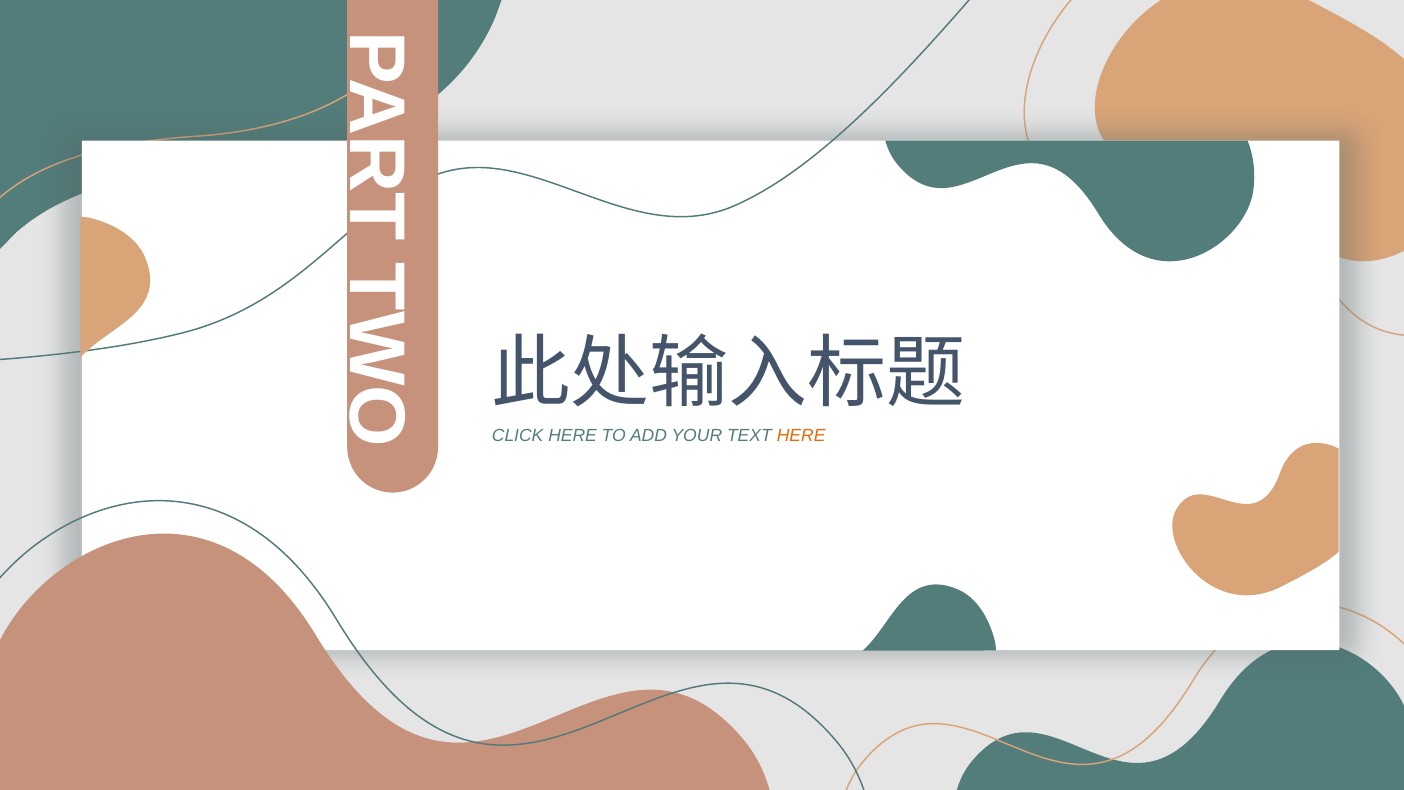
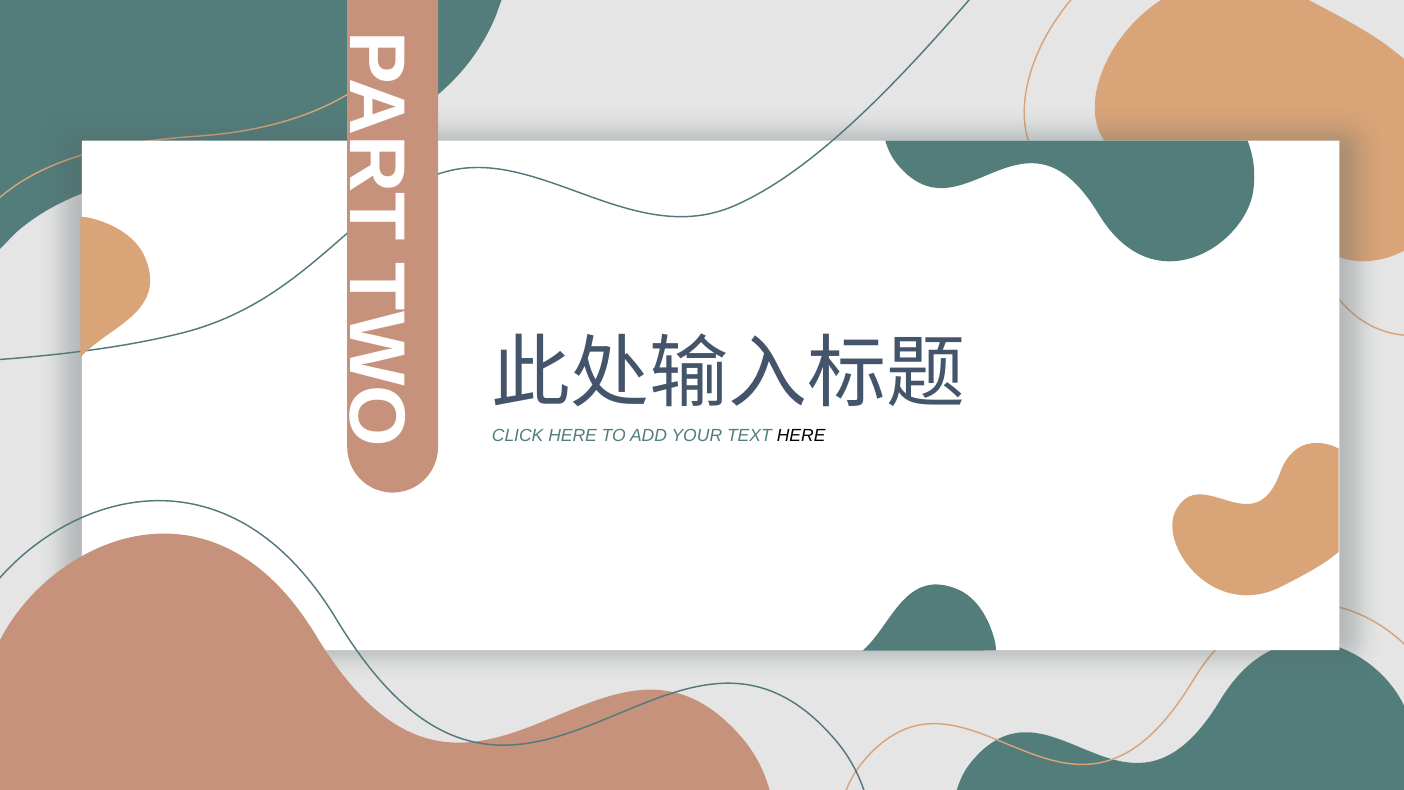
HERE colour: orange -> black (801, 435)
